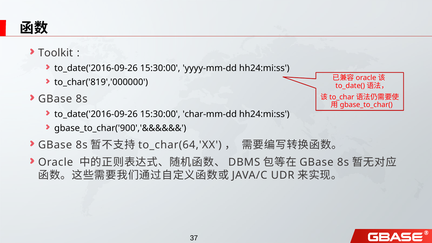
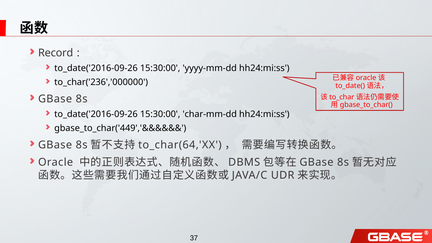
Toolkit: Toolkit -> Record (56, 53)
to_char('819','000000: to_char('819','000000 -> to_char('236','000000 (101, 82)
gbase_to_char('900','&&&&&&: gbase_to_char('900','&&&&&& -> gbase_to_char('449','&&&&&& (120, 128)
